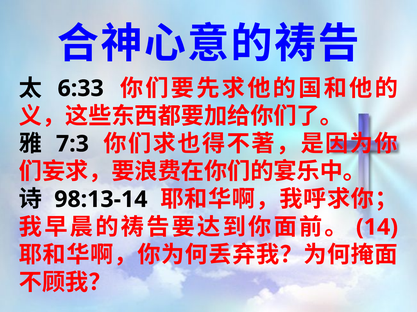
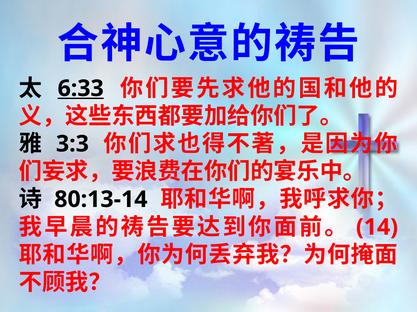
6:33 underline: none -> present (81, 89)
7:3: 7:3 -> 3:3 (72, 144)
98:13-14: 98:13-14 -> 80:13-14 (101, 200)
